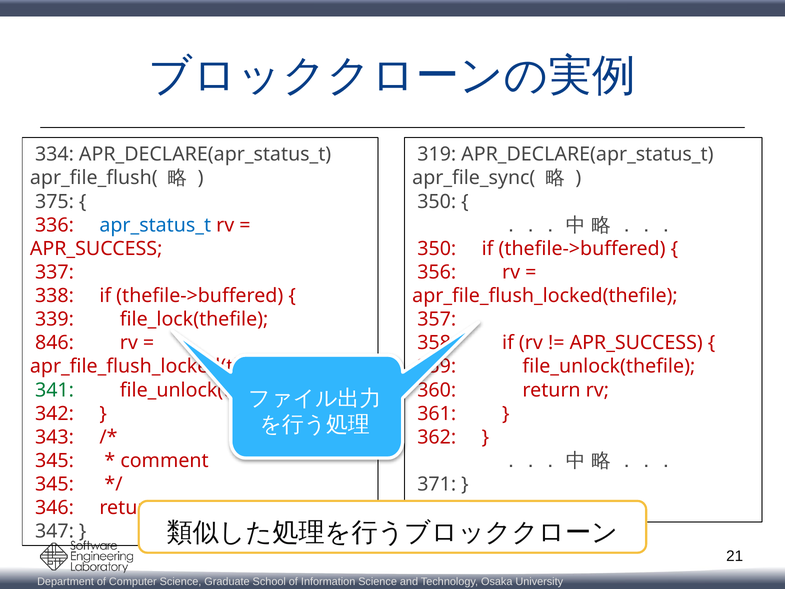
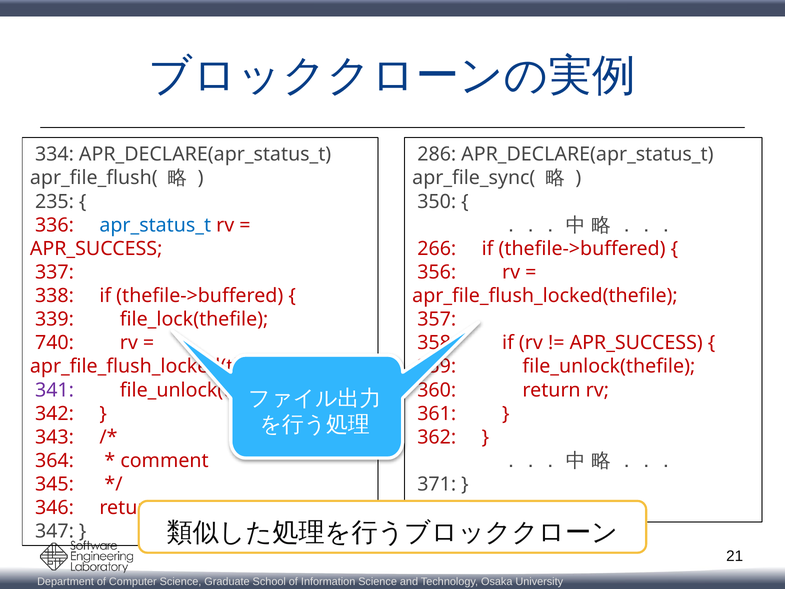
319: 319 -> 286 (437, 154)
375: 375 -> 235 (55, 201)
350: 350 -> 266 (437, 249)
846: 846 -> 740 (55, 343)
341 colour: green -> purple (55, 390)
345: 345 -> 364 (55, 461)
